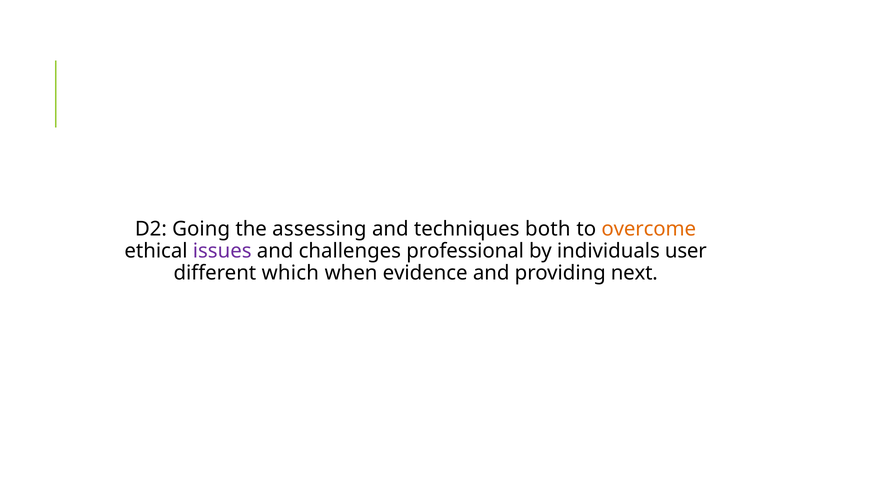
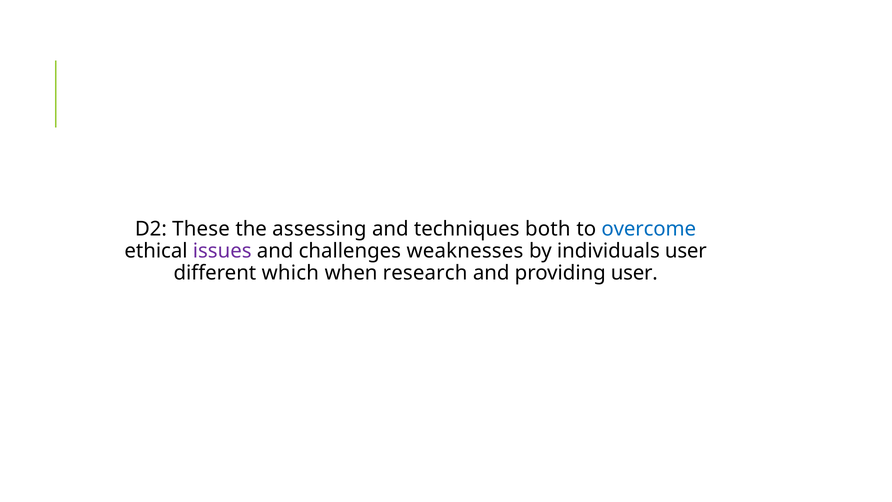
Going: Going -> These (201, 229)
overcome colour: orange -> blue (649, 229)
professional: professional -> weaknesses (465, 251)
evidence: evidence -> research (425, 273)
providing next: next -> user (634, 273)
